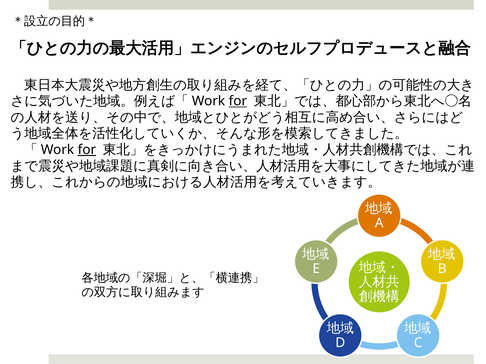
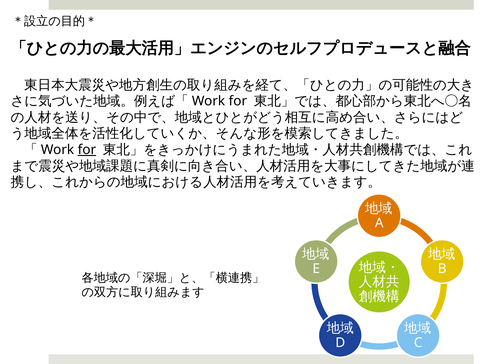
for underline: present -> none (238, 101)
